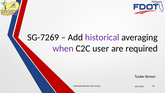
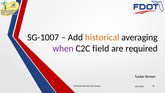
SG-7269: SG-7269 -> SG-1007 (43, 37)
historical colour: purple -> orange (102, 37)
user: user -> field (101, 48)
